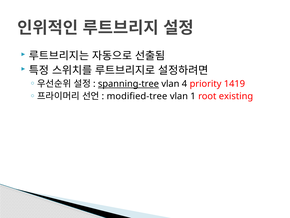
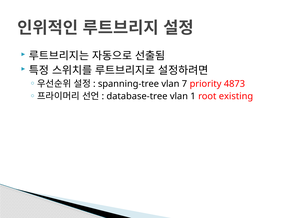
spanning-tree underline: present -> none (128, 84)
4: 4 -> 7 (184, 84)
1419: 1419 -> 4873 (234, 84)
modified-tree: modified-tree -> database-tree (137, 96)
